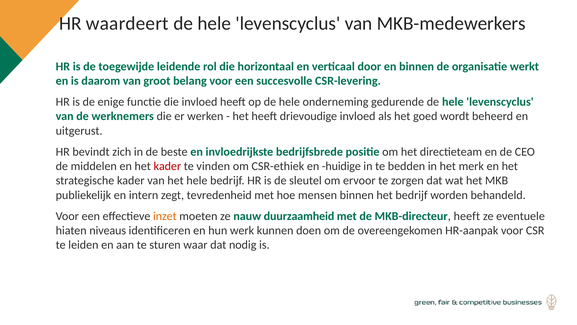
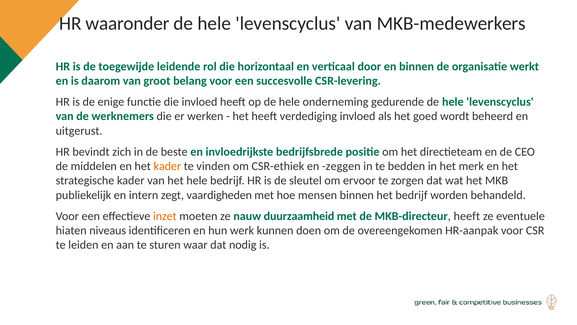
waardeert: waardeert -> waaronder (128, 23)
drievoudige: drievoudige -> verdediging (308, 116)
kader colour: red -> orange (167, 166)
huidige: huidige -> zeggen (341, 166)
tevredenheid: tevredenheid -> vaardigheden (219, 195)
